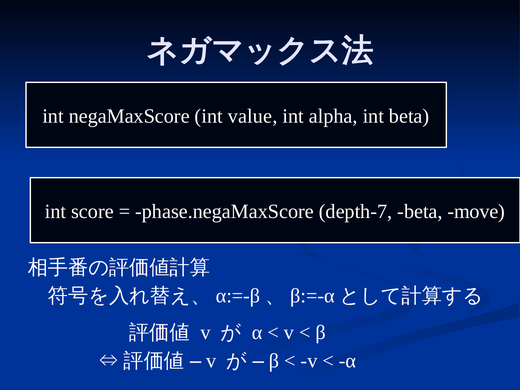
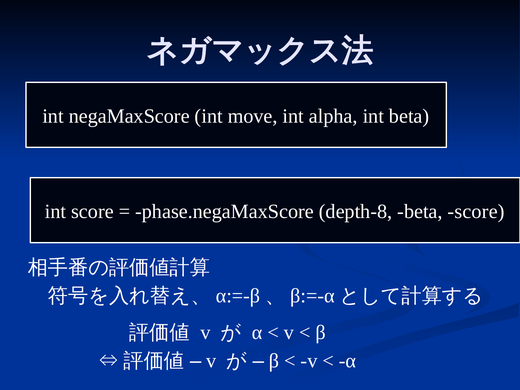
value: value -> move (253, 116)
depth-7: depth-7 -> depth-8 (356, 212)
beta move: move -> score (476, 212)
